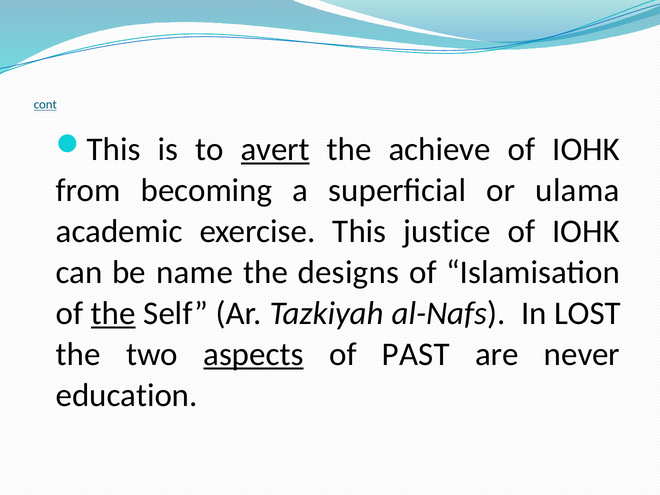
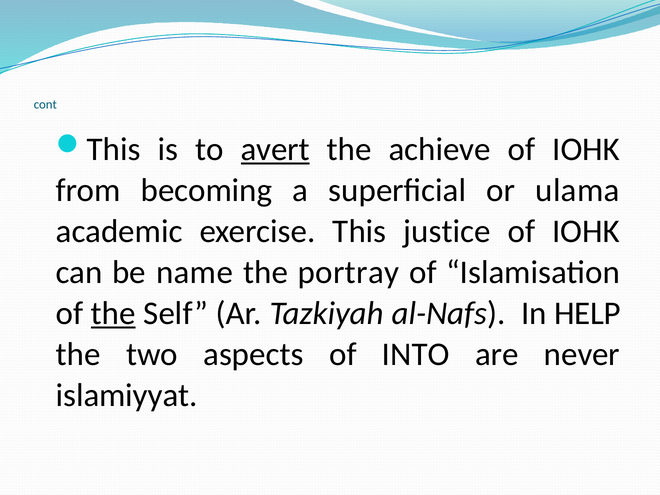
cont underline: present -> none (45, 105)
designs: designs -> portray (348, 272)
LOST: LOST -> HELP (588, 313)
aspects underline: present -> none (253, 354)
PAST: PAST -> INTO (416, 354)
education: education -> islamiyyat (127, 395)
